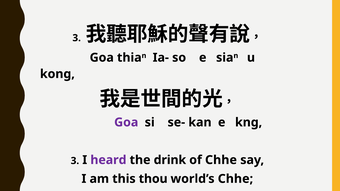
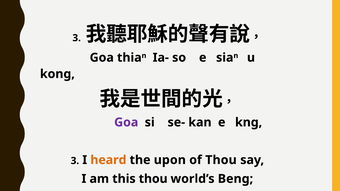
heard colour: purple -> orange (108, 160)
drink: drink -> upon (170, 160)
of Chhe: Chhe -> Thou (221, 160)
world’s Chhe: Chhe -> Beng (235, 179)
